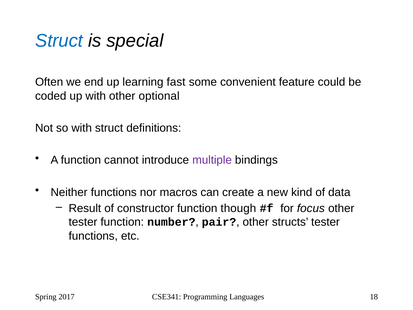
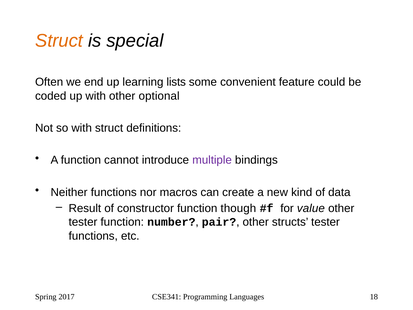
Struct colour: blue -> orange (59, 41)
fast: fast -> lists (176, 82)
focus: focus -> value (311, 208)
